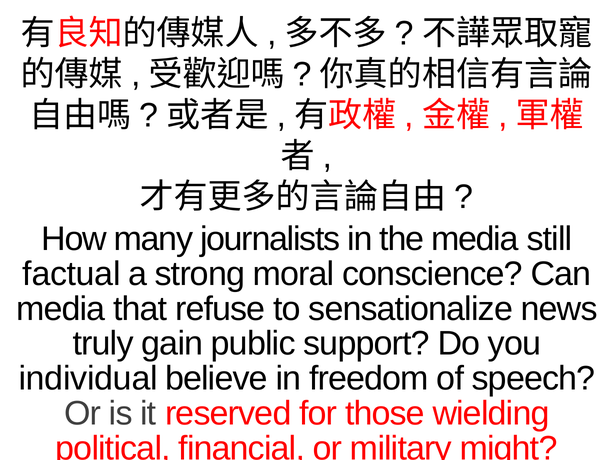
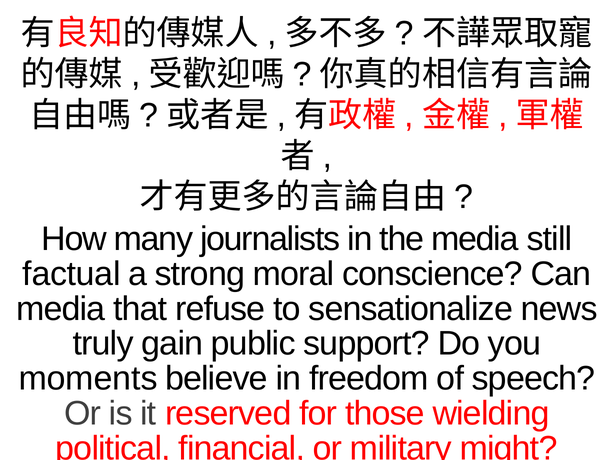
individual: individual -> moments (88, 378)
